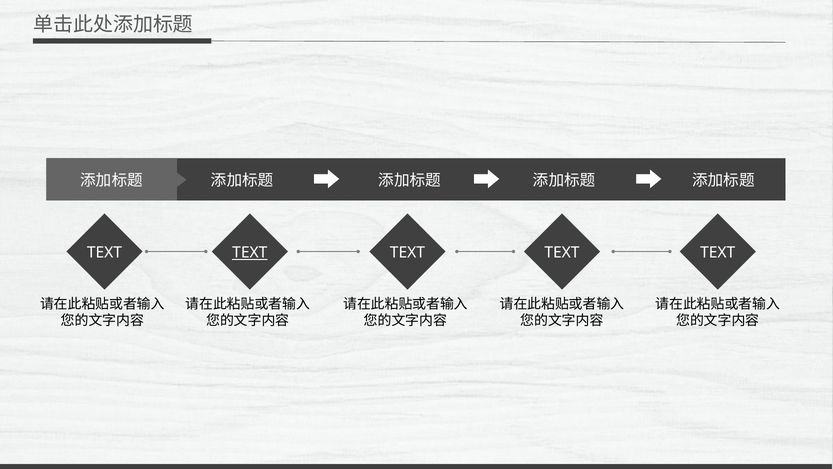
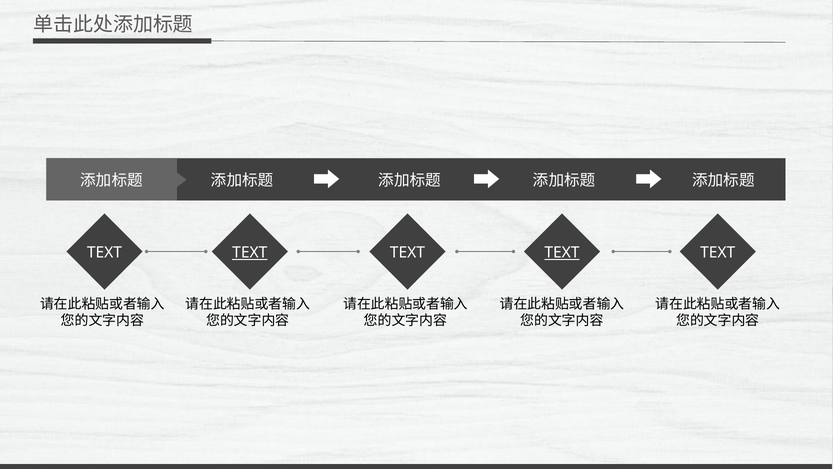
TEXT underline: none -> present (562, 252)
